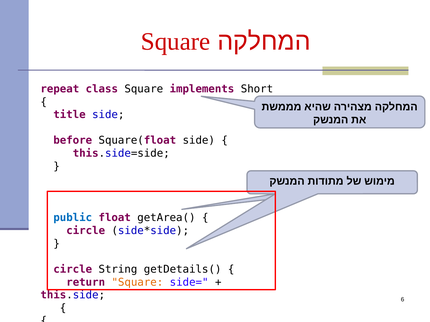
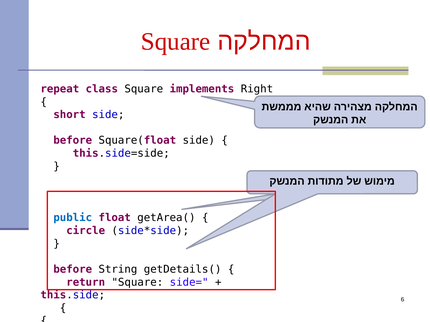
Short: Short -> Right (257, 89)
title: title -> short (70, 115)
circle: circle -> before (73, 270)
Square colour: orange -> black (137, 283)
